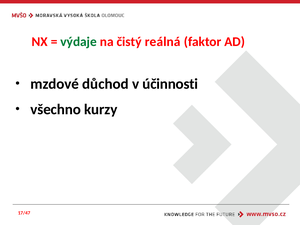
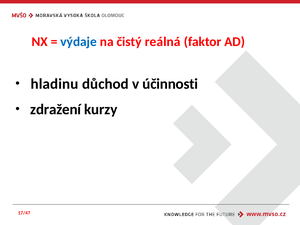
výdaje colour: green -> blue (79, 42)
mzdové: mzdové -> hladinu (55, 84)
všechno: všechno -> zdražení (56, 110)
